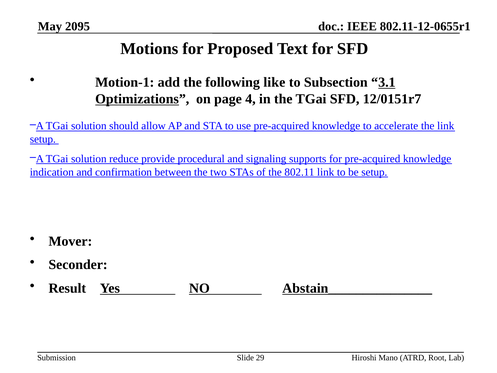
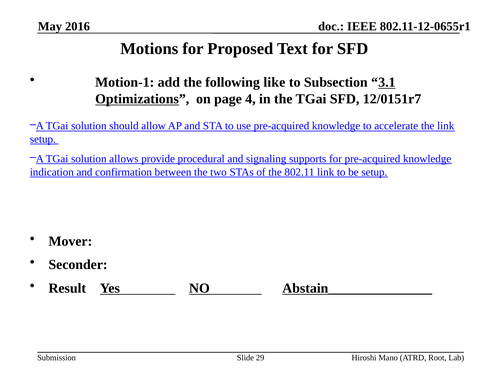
2095: 2095 -> 2016 (78, 26)
reduce: reduce -> allows (124, 159)
